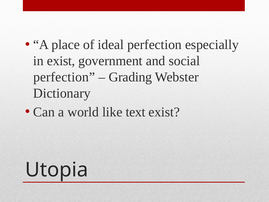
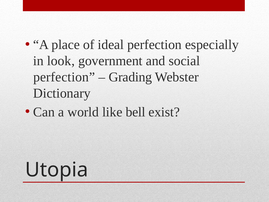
in exist: exist -> look (61, 61)
text: text -> bell (135, 112)
